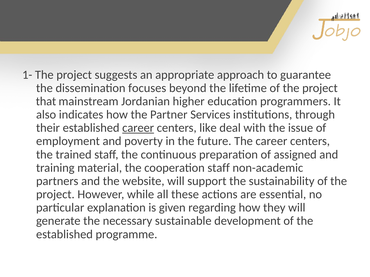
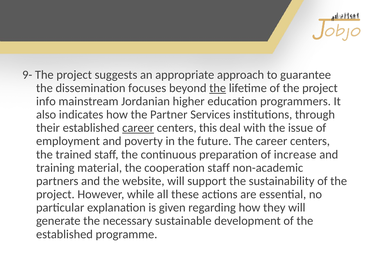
1-: 1- -> 9- (27, 75)
the underline: none -> present (218, 88)
that: that -> info (46, 101)
like: like -> this (208, 128)
assigned: assigned -> increase (295, 155)
